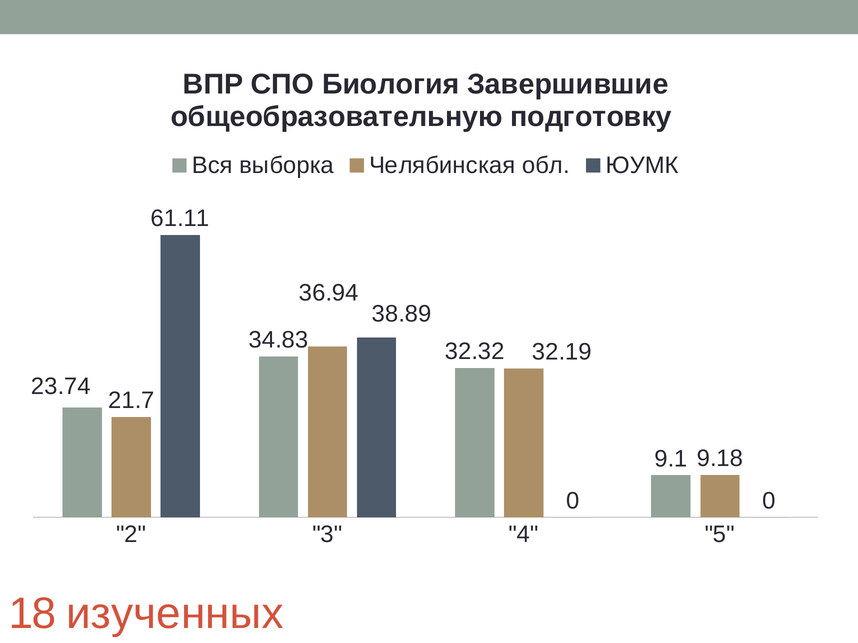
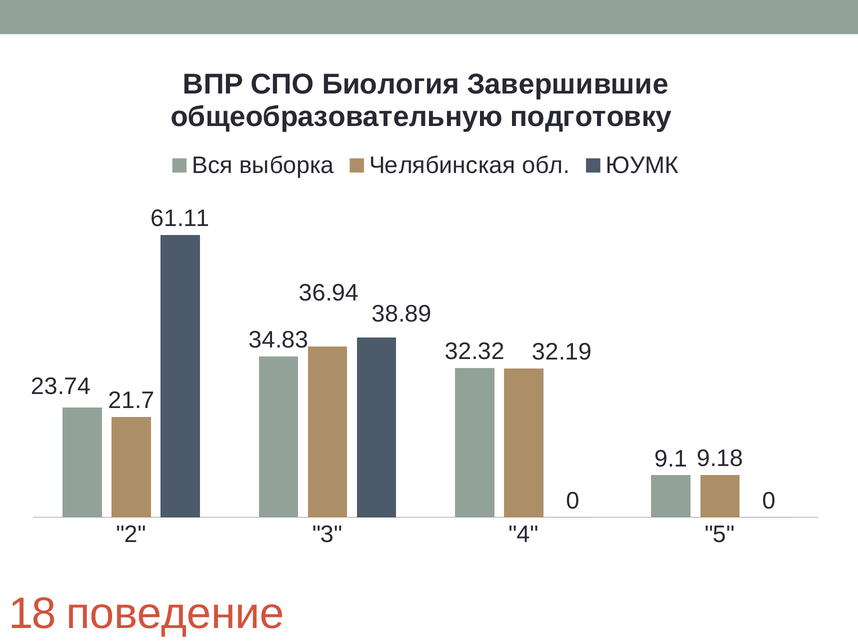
изученных: изученных -> поведение (175, 614)
